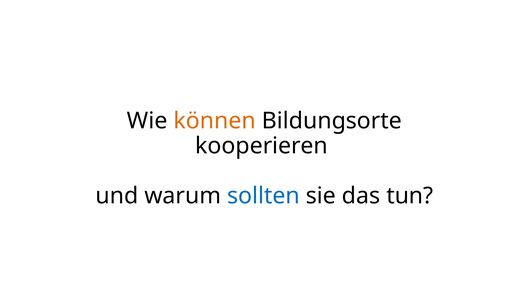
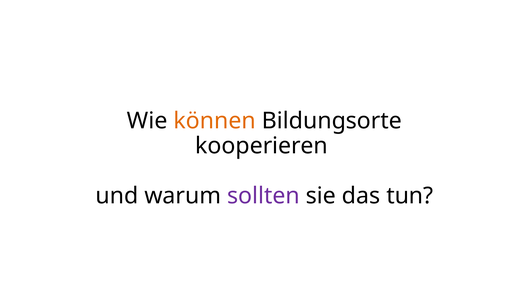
sollten colour: blue -> purple (264, 196)
